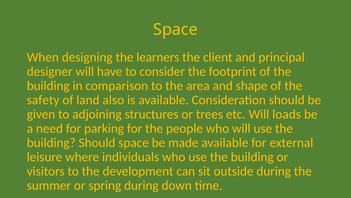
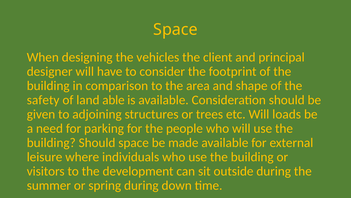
learners: learners -> vehicles (158, 57)
also: also -> able (113, 100)
